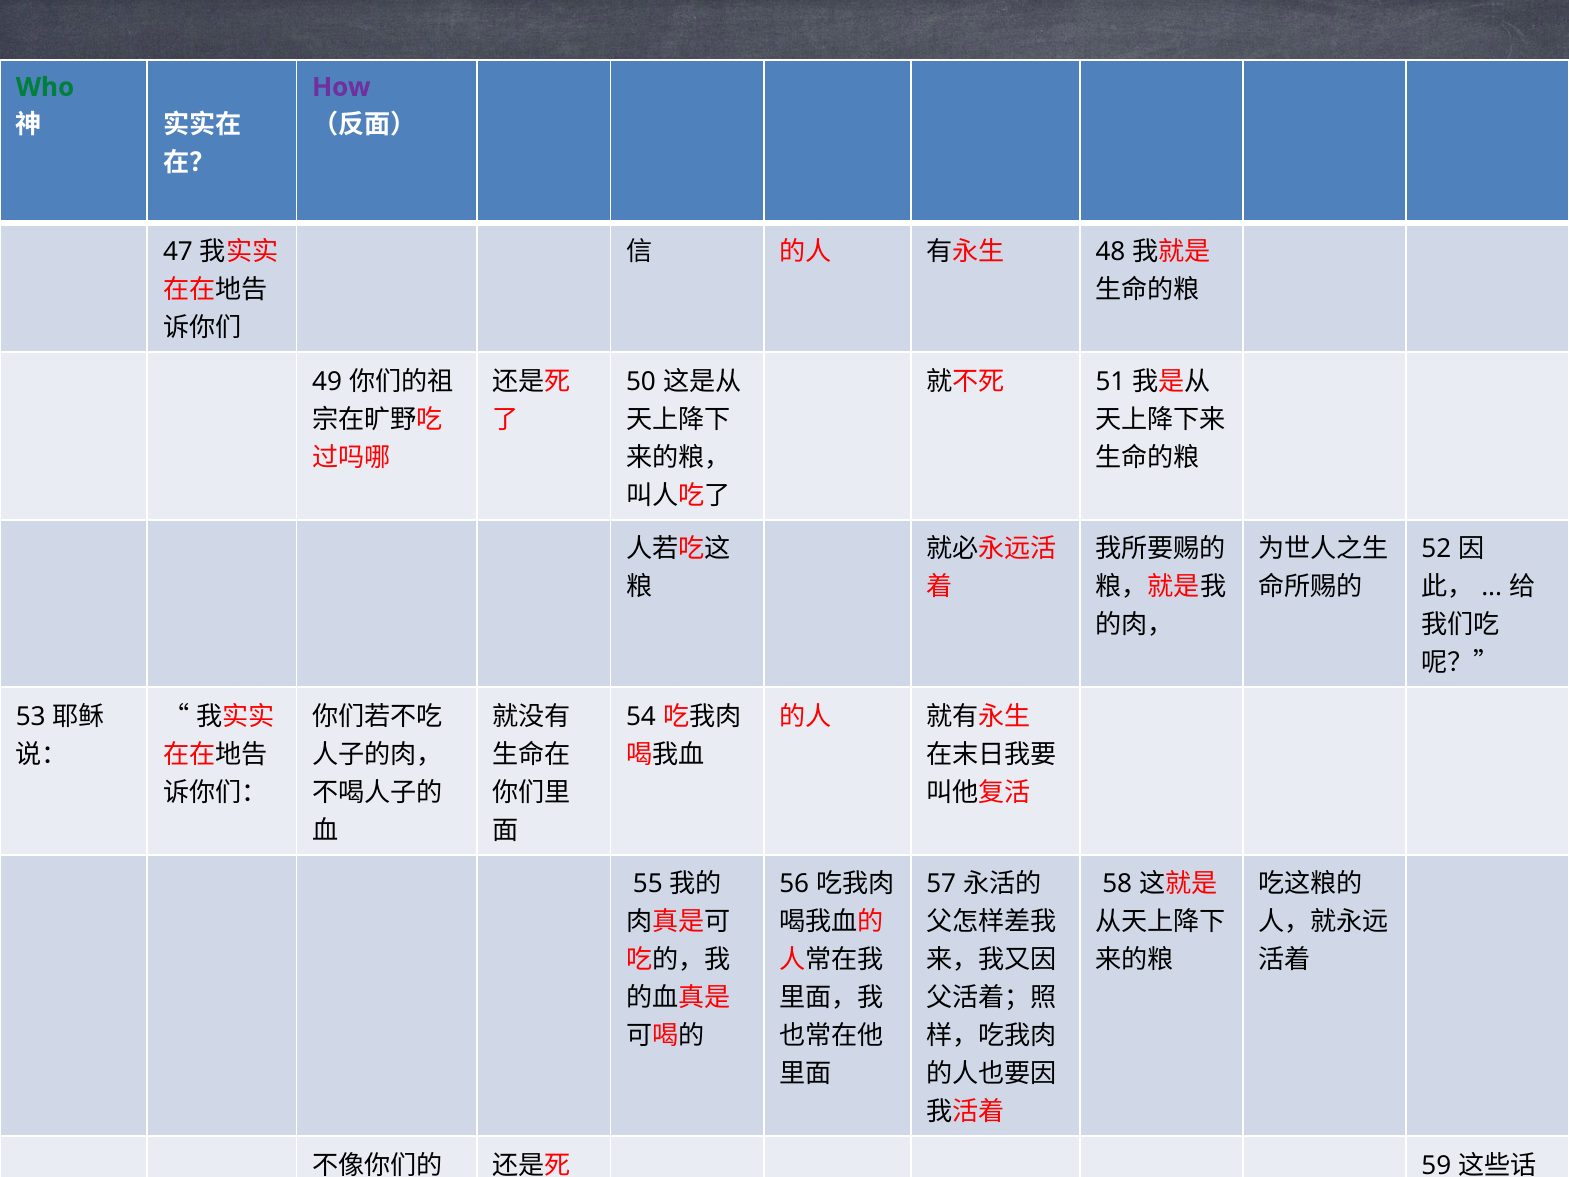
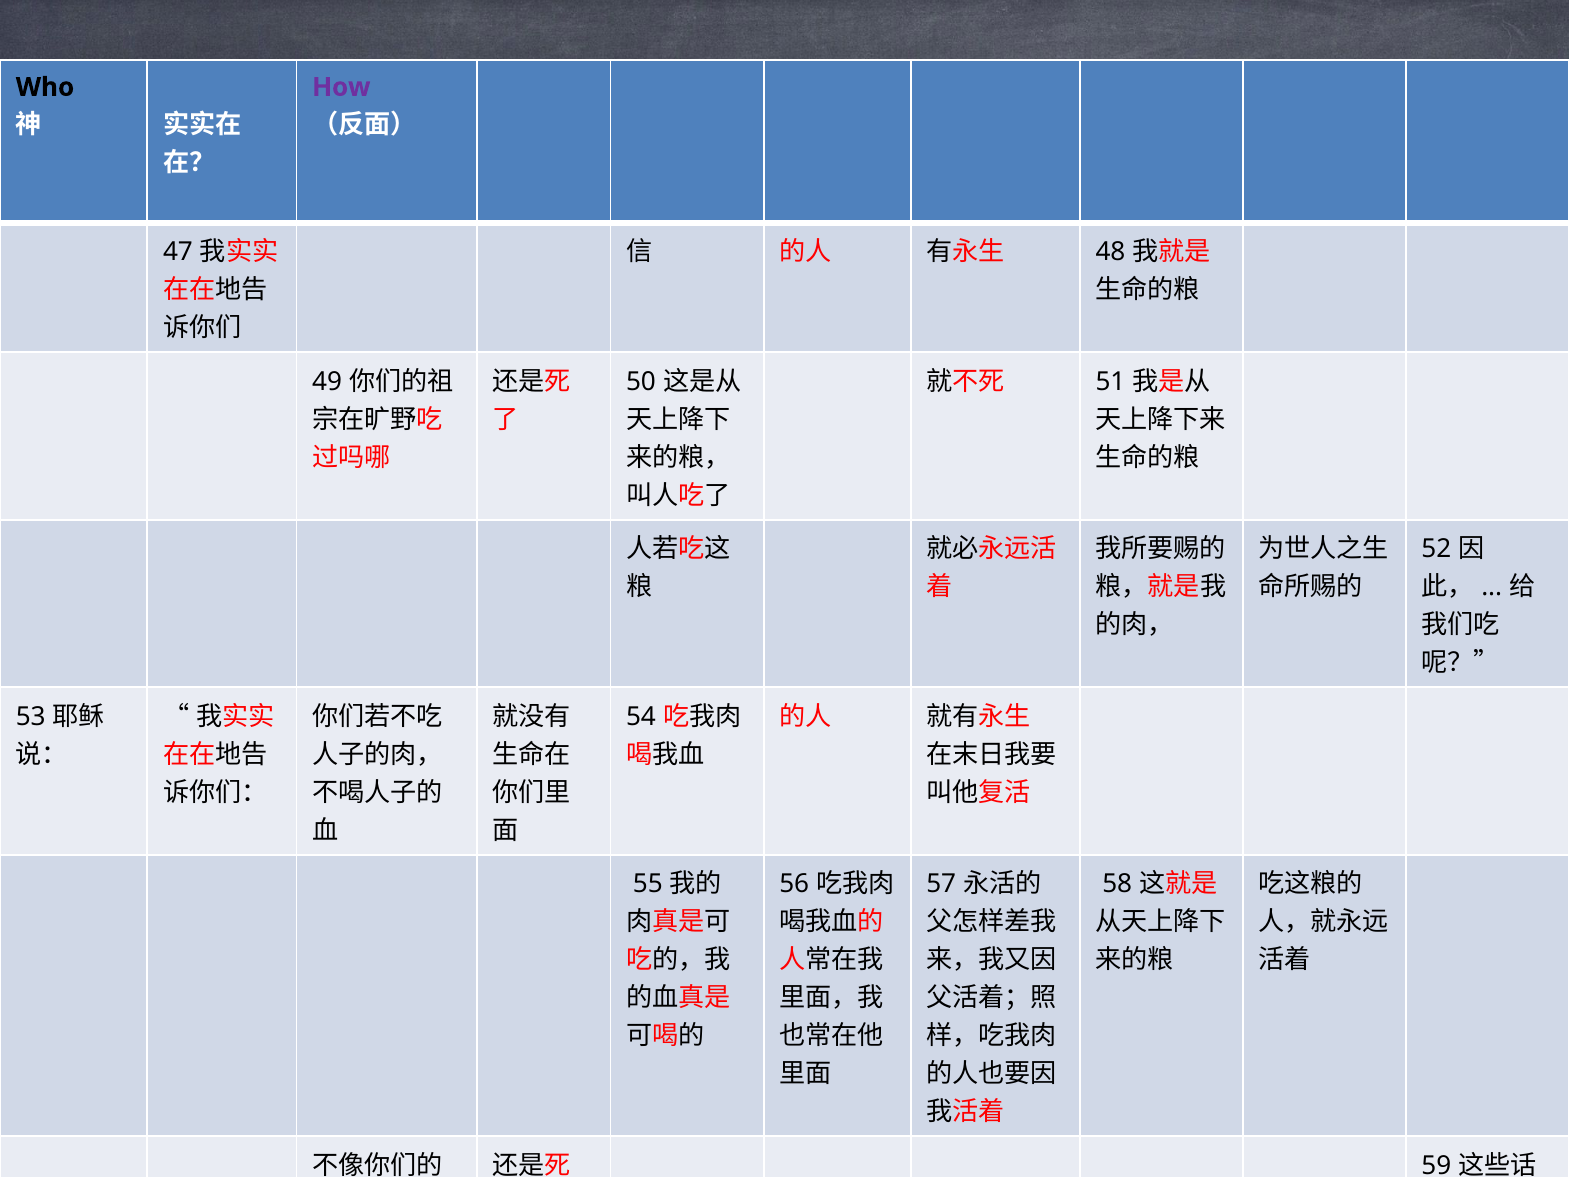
Who colour: green -> black (45, 87)
